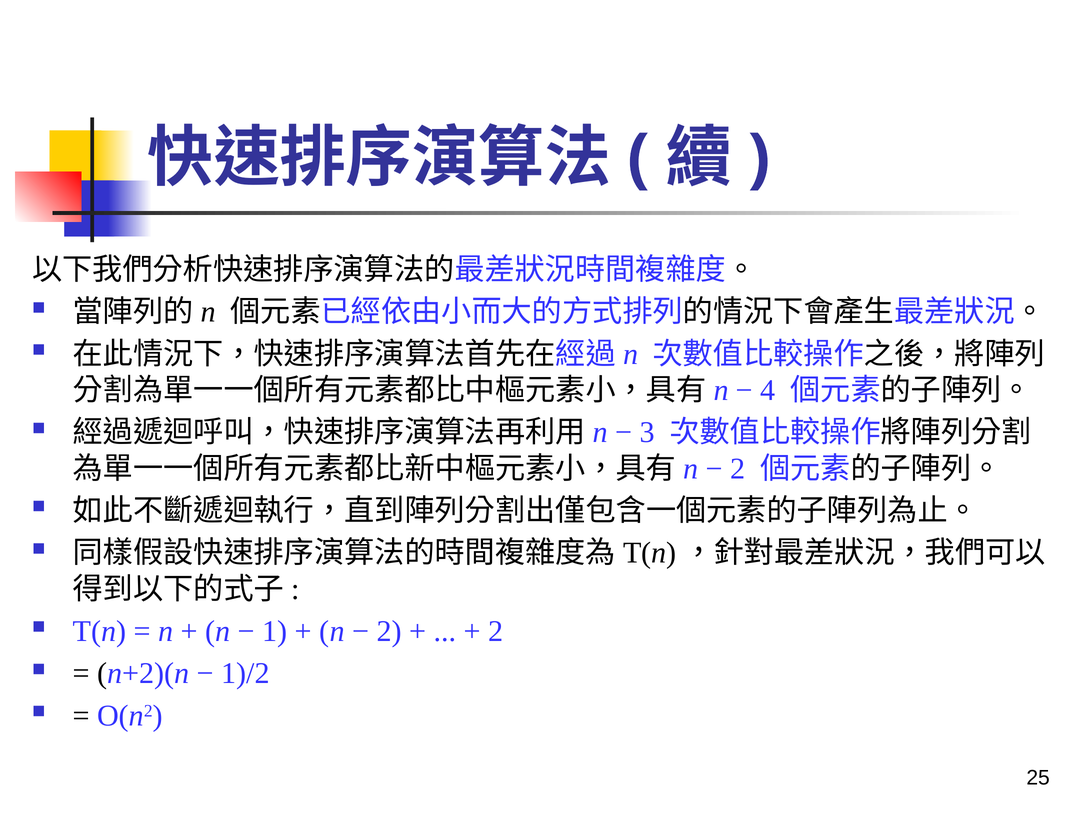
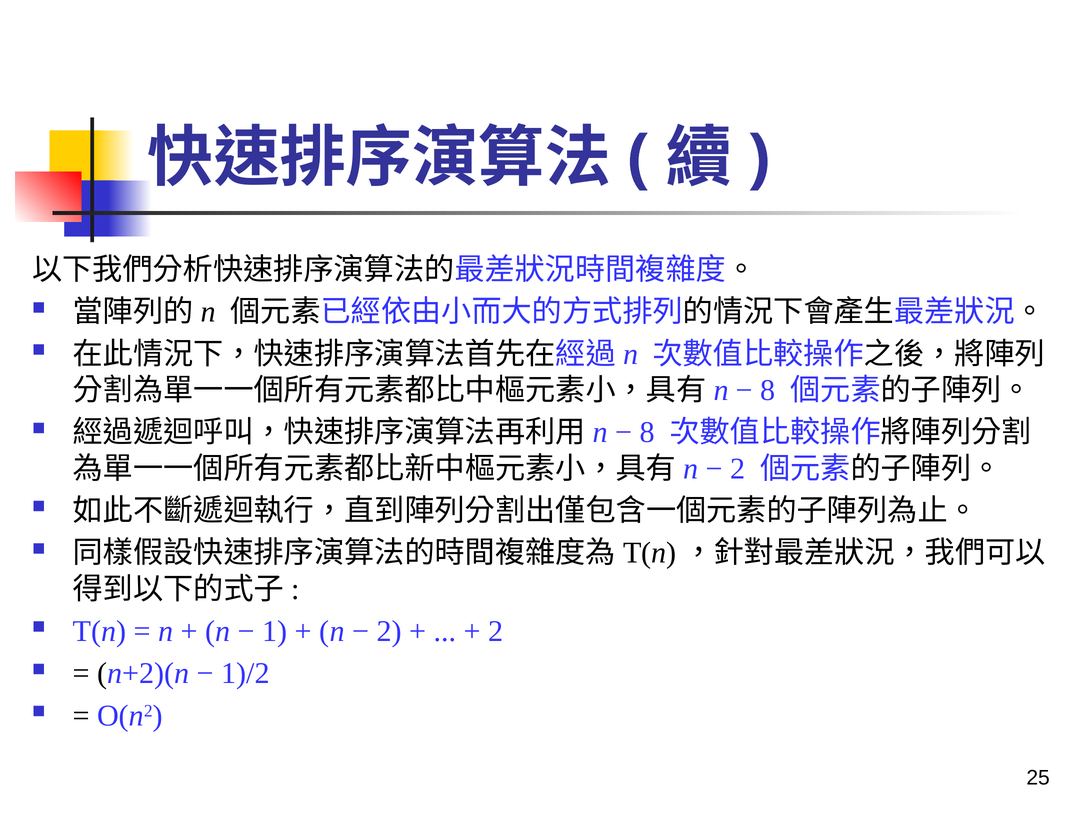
4: 4 -> 8 (768, 390)
3: 3 -> 8 (647, 433)
